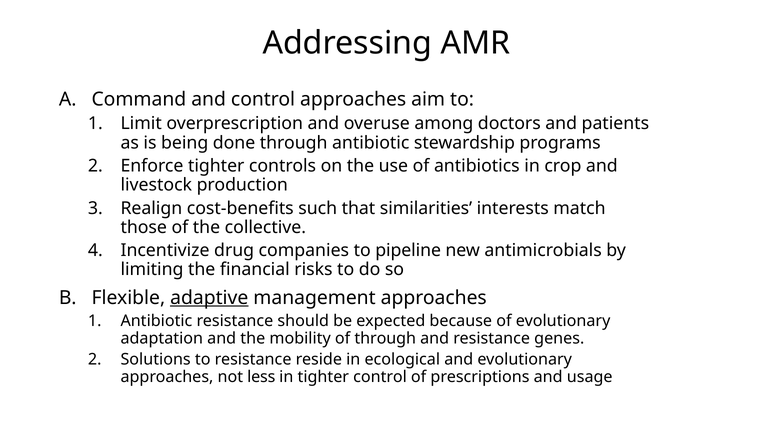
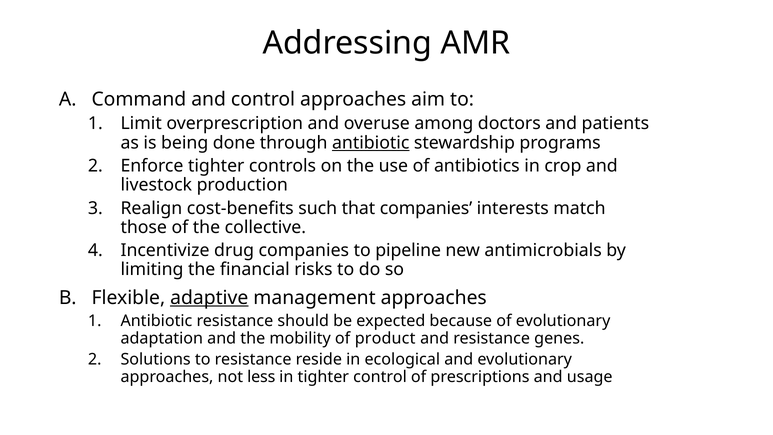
antibiotic underline: none -> present (371, 143)
that similarities: similarities -> companies (426, 208)
of through: through -> product (385, 338)
